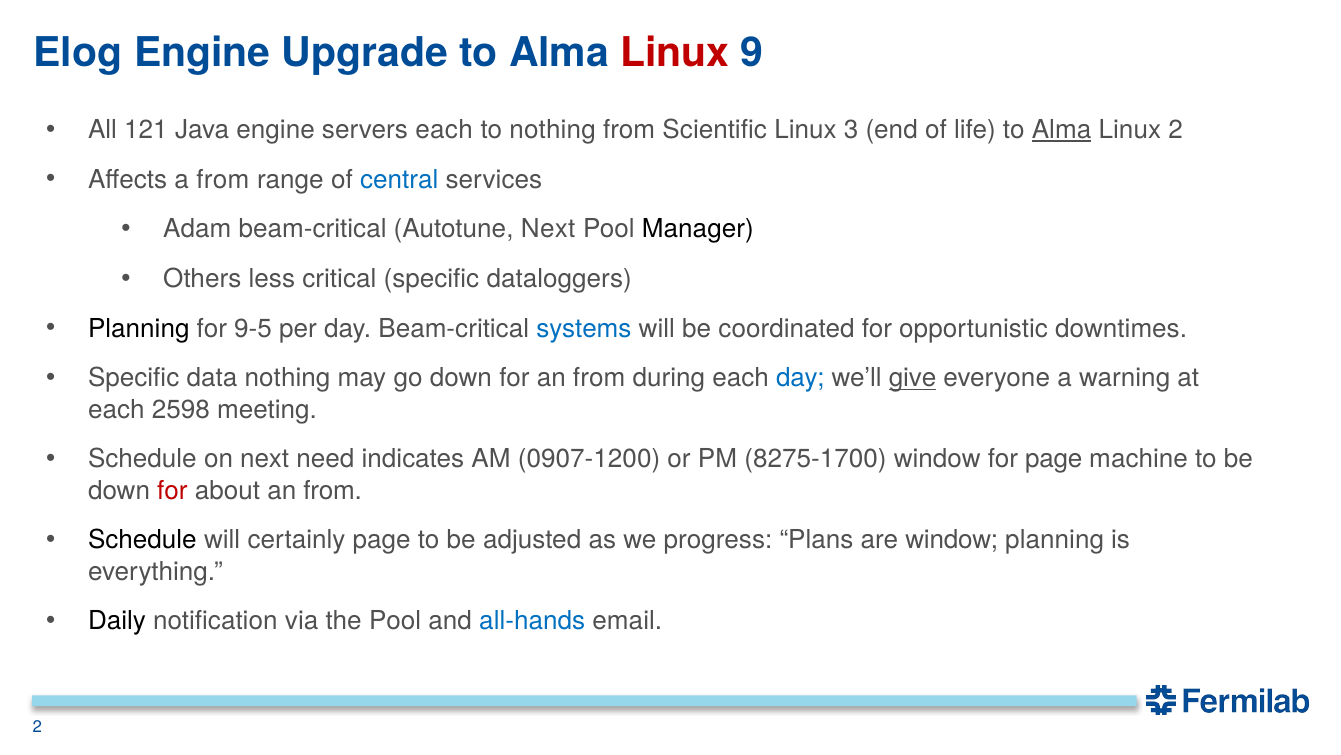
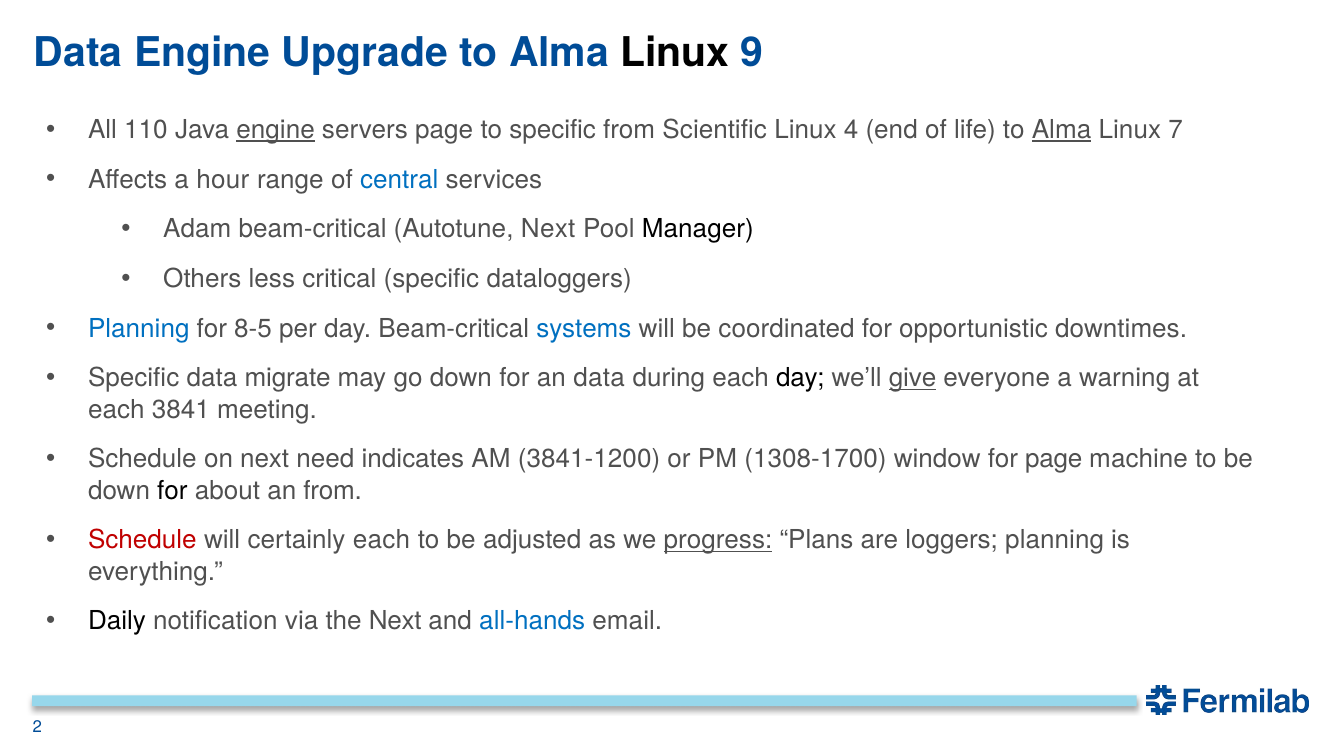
Elog: Elog -> Data (78, 53)
Linux colour: red -> black (675, 53)
121: 121 -> 110 (146, 130)
engine underline: none -> present (276, 130)
servers each: each -> page (444, 130)
to nothing: nothing -> specific (553, 130)
3: 3 -> 4 (851, 130)
Linux 2: 2 -> 7 (1176, 130)
a from: from -> hour (223, 179)
Planning colour: black -> blue (139, 328)
9-5: 9-5 -> 8-5 (253, 328)
data nothing: nothing -> migrate (288, 378)
for an from: from -> data (599, 378)
day colour: blue -> black (800, 378)
2598: 2598 -> 3841 (181, 409)
0907-1200: 0907-1200 -> 3841-1200 (589, 459)
8275-1700: 8275-1700 -> 1308-1700 (815, 459)
for colour: red -> black (172, 490)
Schedule colour: black -> red (142, 540)
certainly page: page -> each (382, 540)
progress underline: none -> present (718, 540)
are window: window -> loggers (952, 540)
the Pool: Pool -> Next (395, 621)
